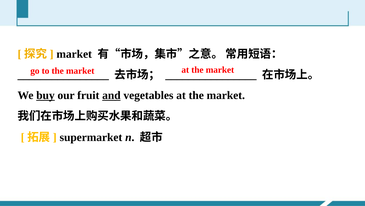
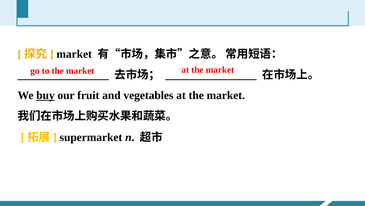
and underline: present -> none (111, 95)
